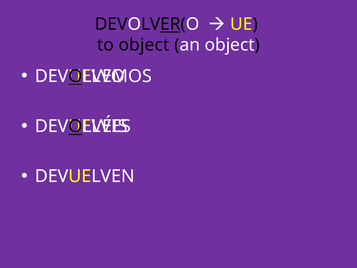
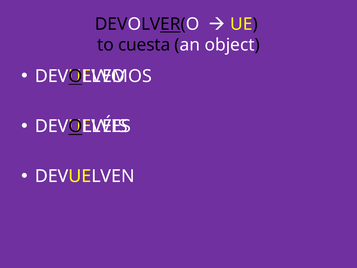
to object: object -> cuesta (144, 45)
